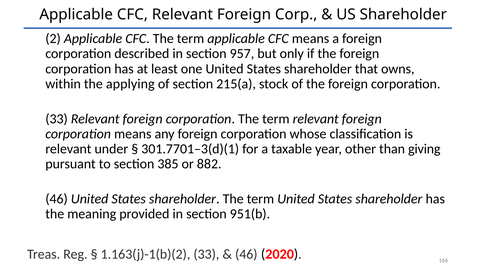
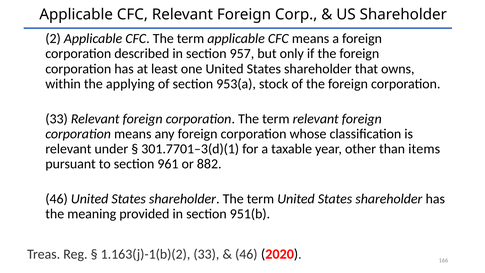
215(a: 215(a -> 953(a (236, 84)
giving: giving -> items (424, 149)
385: 385 -> 961 (168, 164)
